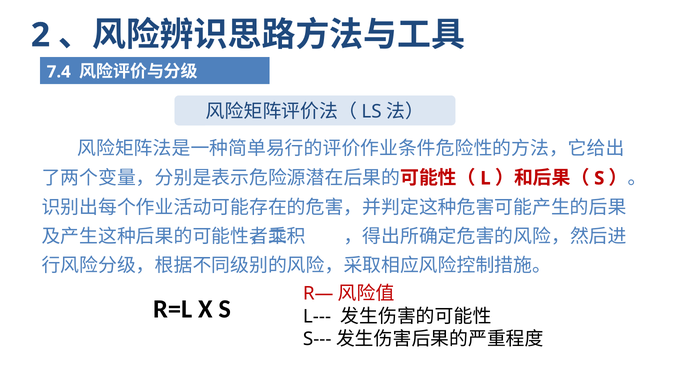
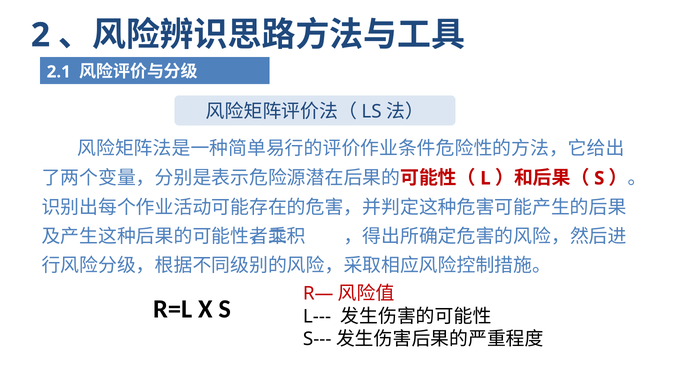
7.4: 7.4 -> 2.1 (59, 72)
